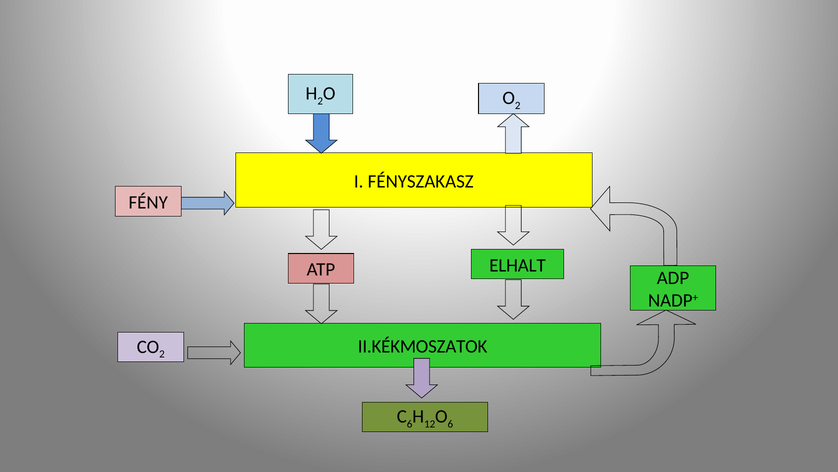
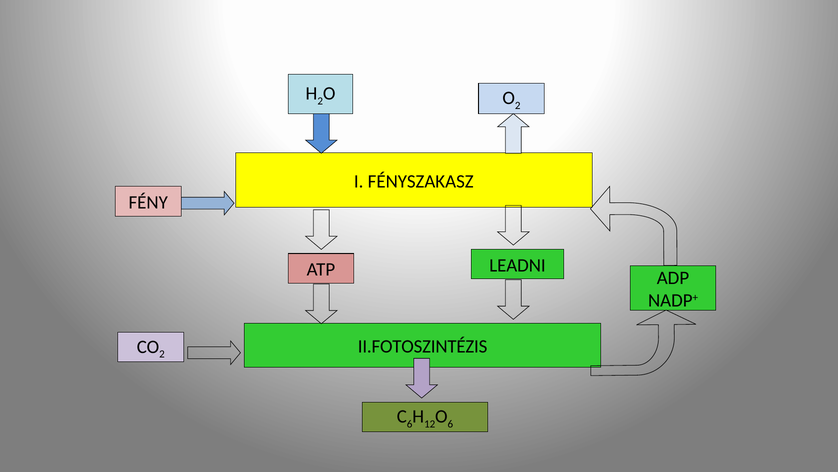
ELHALT: ELHALT -> LEADNI (517, 265)
II.KÉKMOSZATOK: II.KÉKMOSZATOK -> II.FOTOSZINTÉZIS (423, 346)
